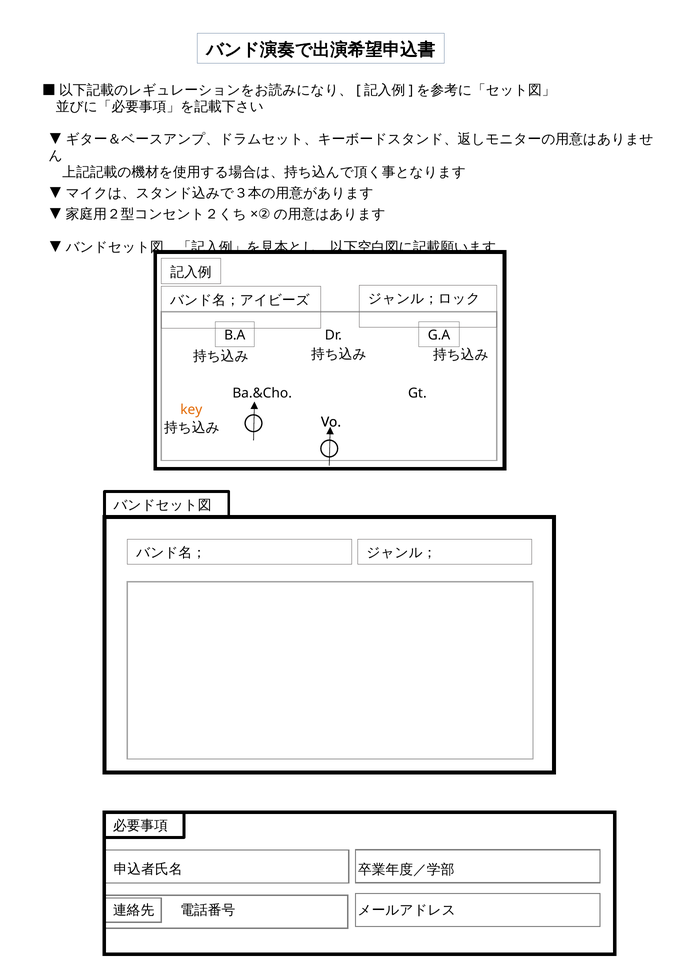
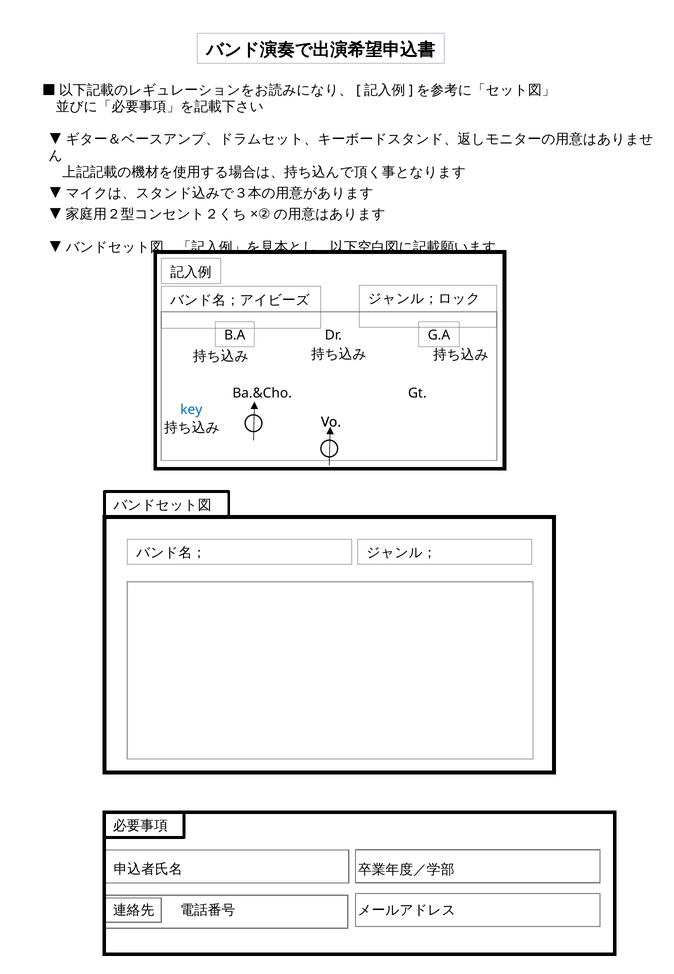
key colour: orange -> blue (191, 409)
